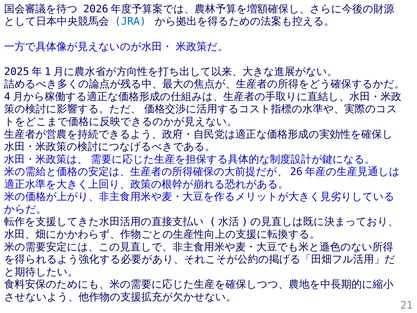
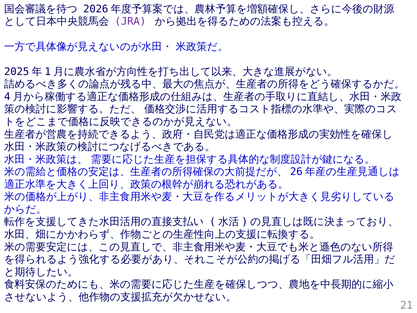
JRA colour: blue -> purple (130, 22)
